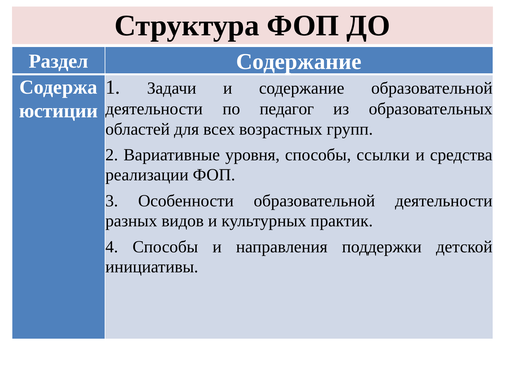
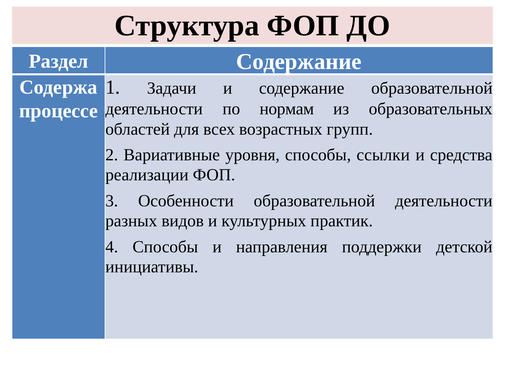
педагог: педагог -> нормам (287, 109)
юстиции: юстиции -> процессе (59, 111)
